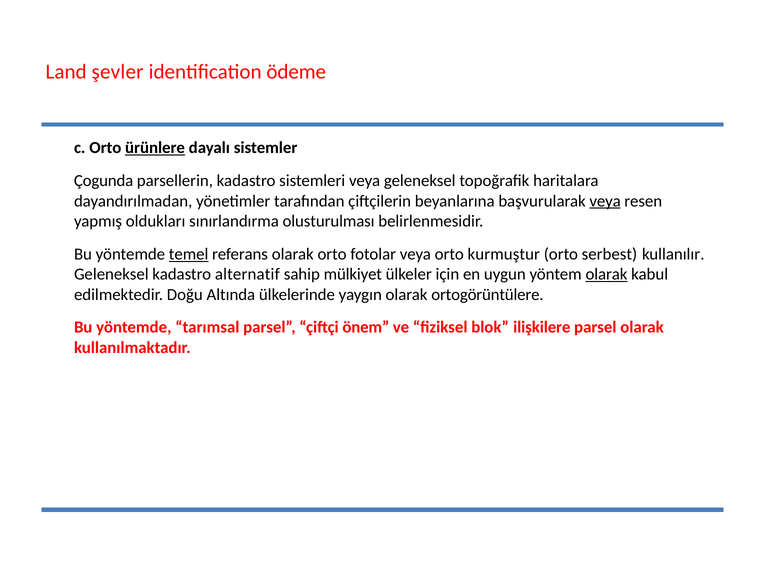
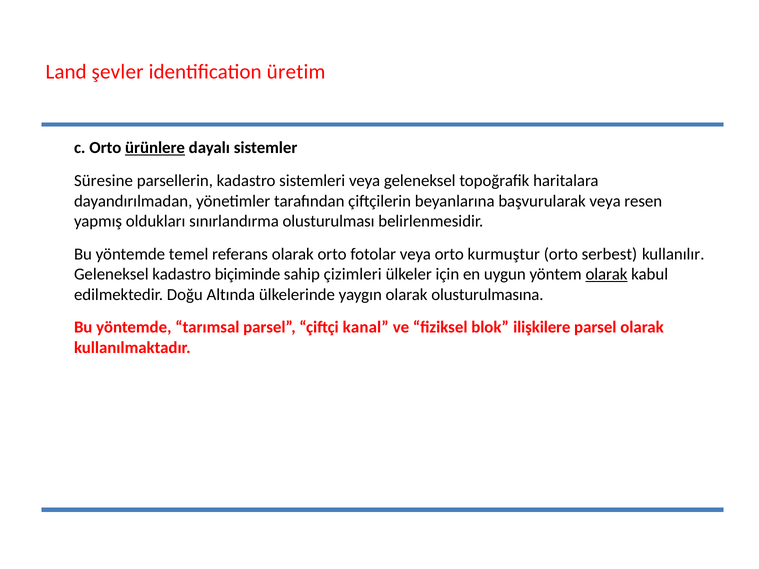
ödeme: ödeme -> üretim (296, 72)
Çogunda: Çogunda -> Süresine (103, 181)
veya underline: present -> none (605, 201)
temel underline: present -> none (189, 254)
alternatif: alternatif -> biçiminde (248, 274)
mülkiyet: mülkiyet -> çizimleri (353, 274)
ortogörüntülere: ortogörüntülere -> olusturulmasına (487, 295)
önem: önem -> kanal (366, 328)
